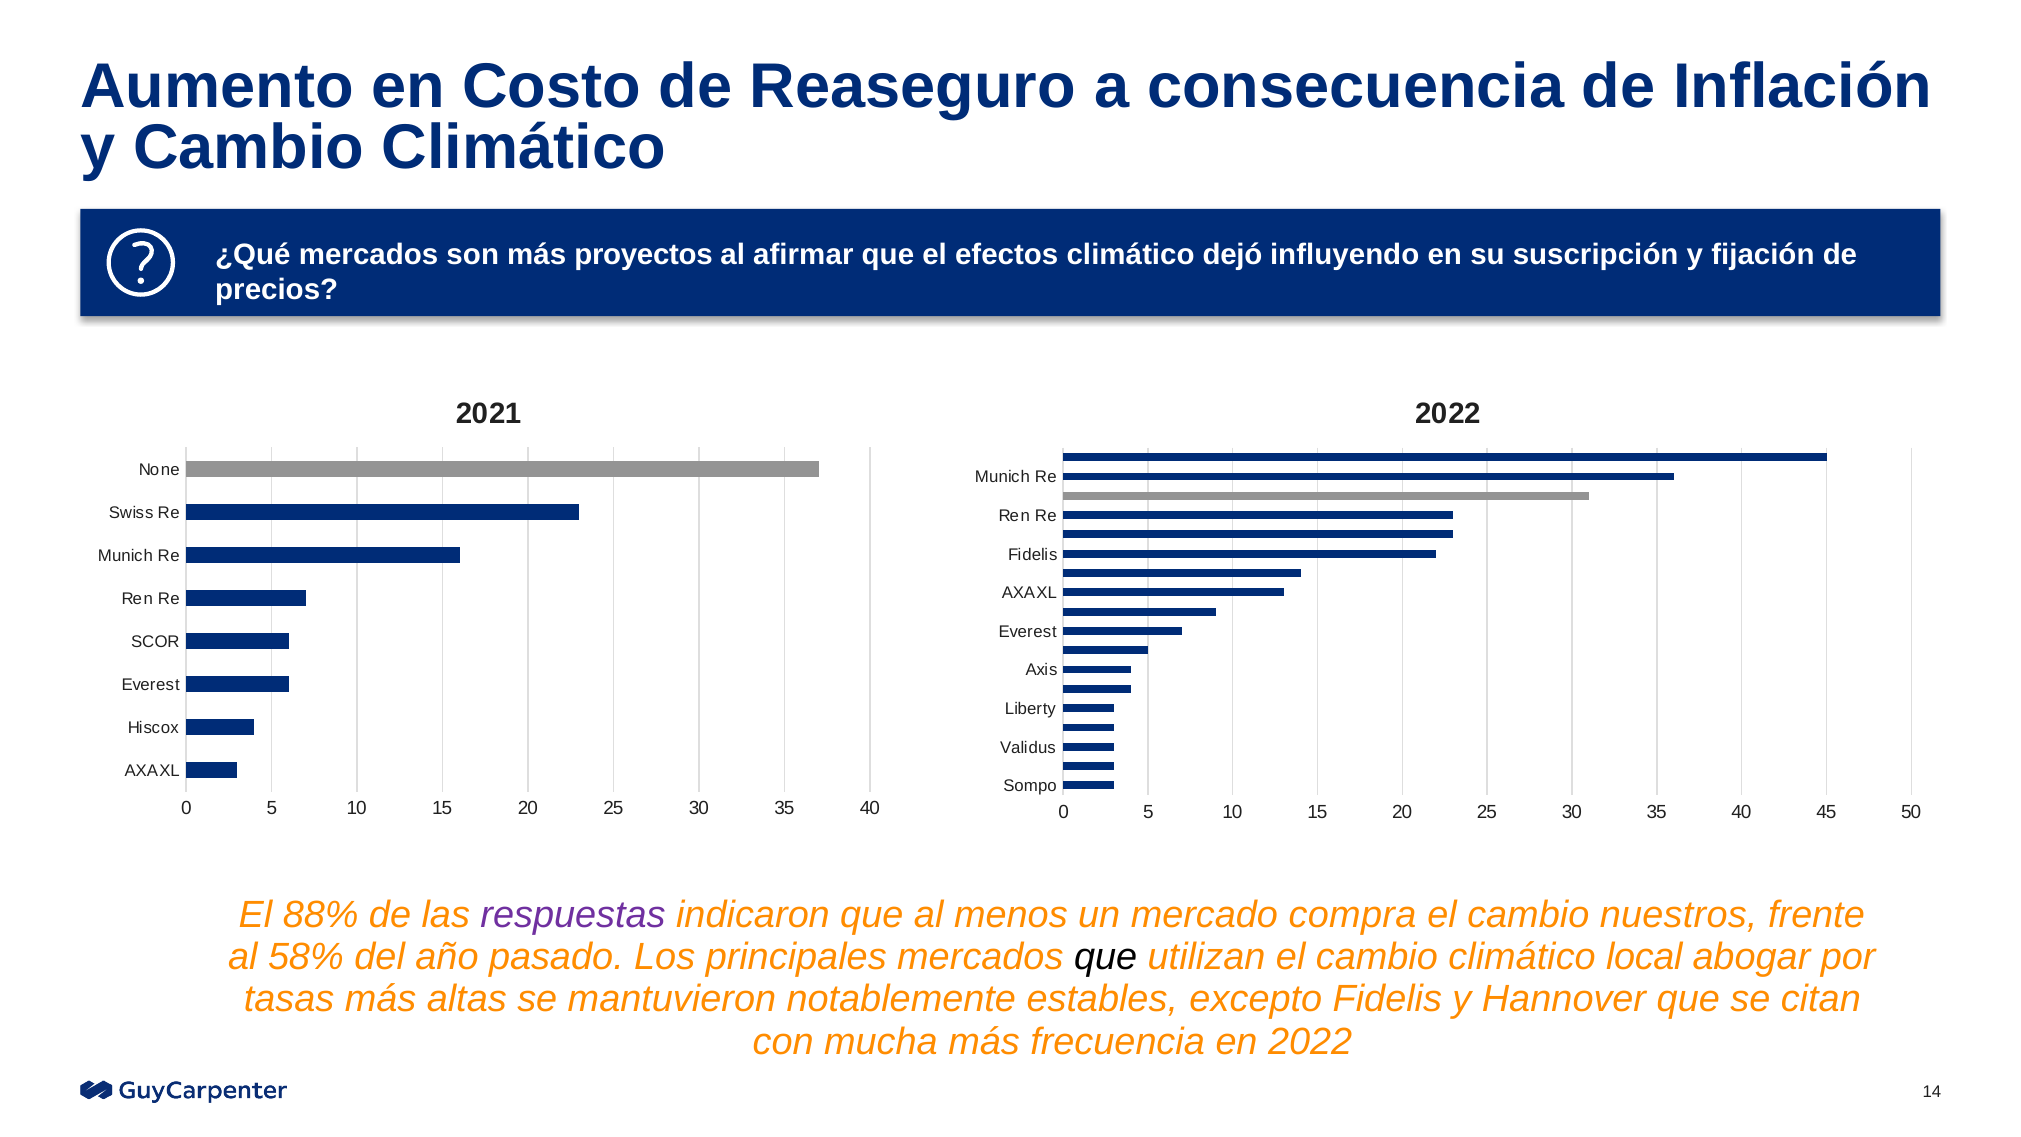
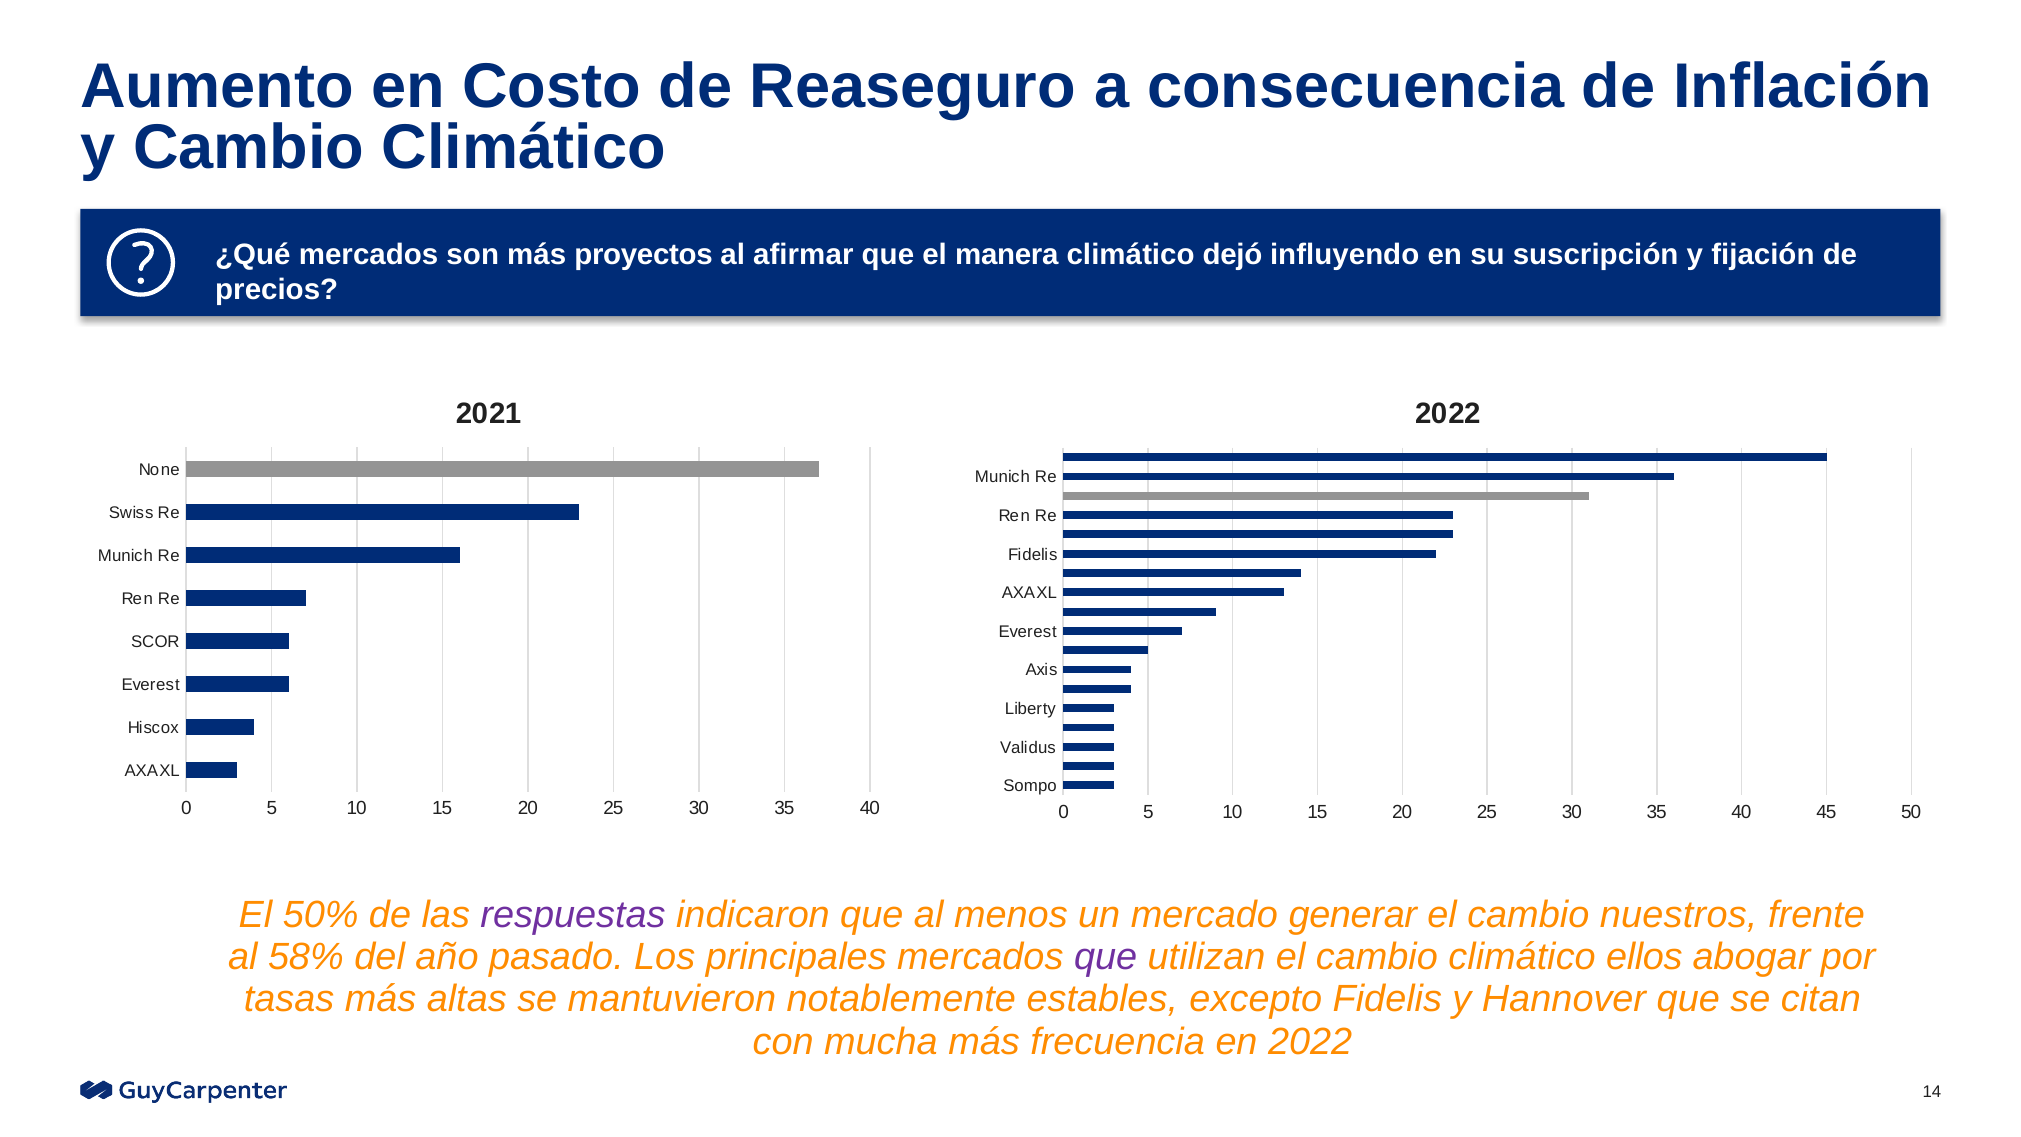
efectos: efectos -> manera (1007, 255)
88%: 88% -> 50% (321, 915)
compra: compra -> generar (1353, 915)
que colour: black -> purple (1106, 957)
local: local -> ellos (1644, 957)
